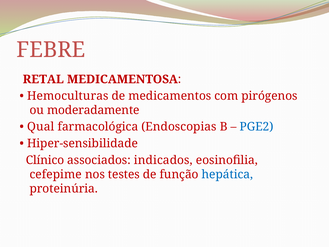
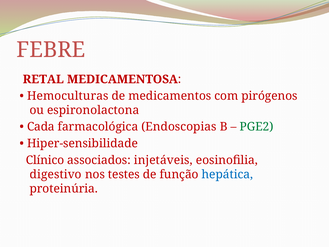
moderadamente: moderadamente -> espironolactona (93, 110)
Qual: Qual -> Cada (41, 127)
PGE2 colour: blue -> green (257, 127)
indicados: indicados -> injetáveis (163, 160)
cefepime: cefepime -> digestivo (56, 174)
